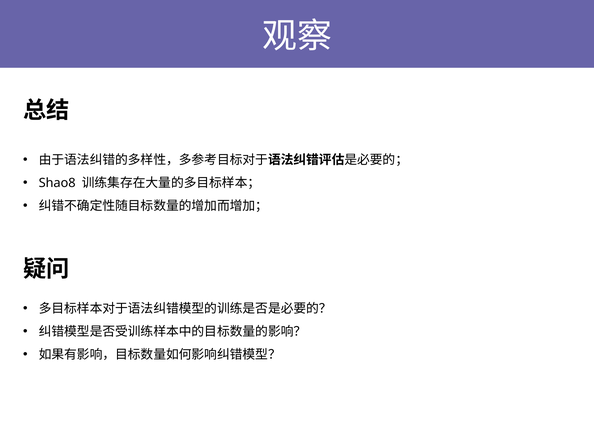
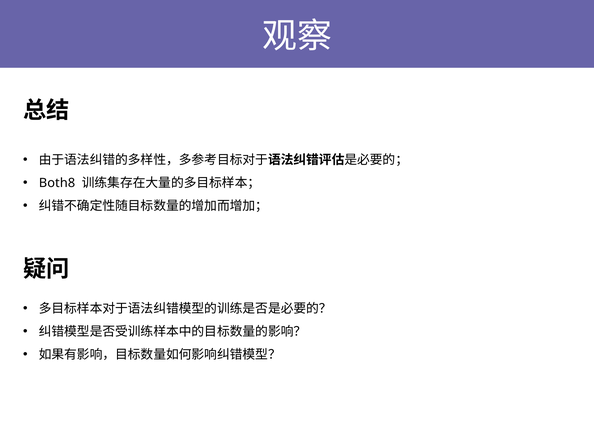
Shao8: Shao8 -> Both8 (57, 183)
